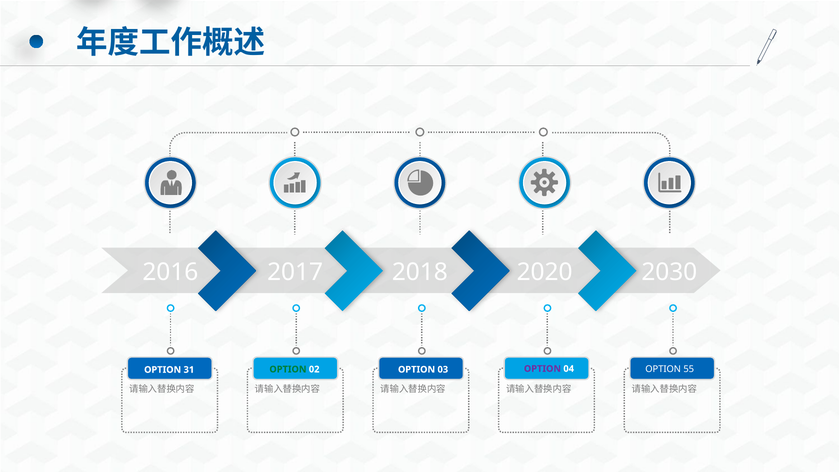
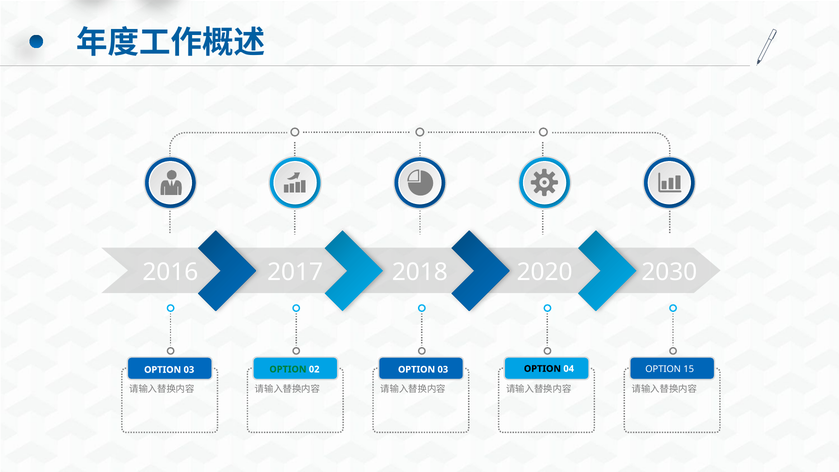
55: 55 -> 15 (689, 369)
OPTION colour: purple -> black (542, 369)
31: 31 -> 03 (189, 370)
